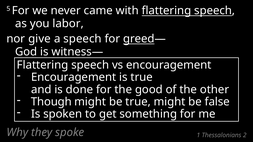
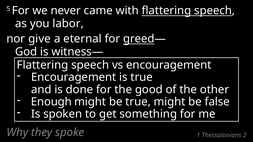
a speech: speech -> eternal (83, 39)
Though: Though -> Enough (51, 102)
